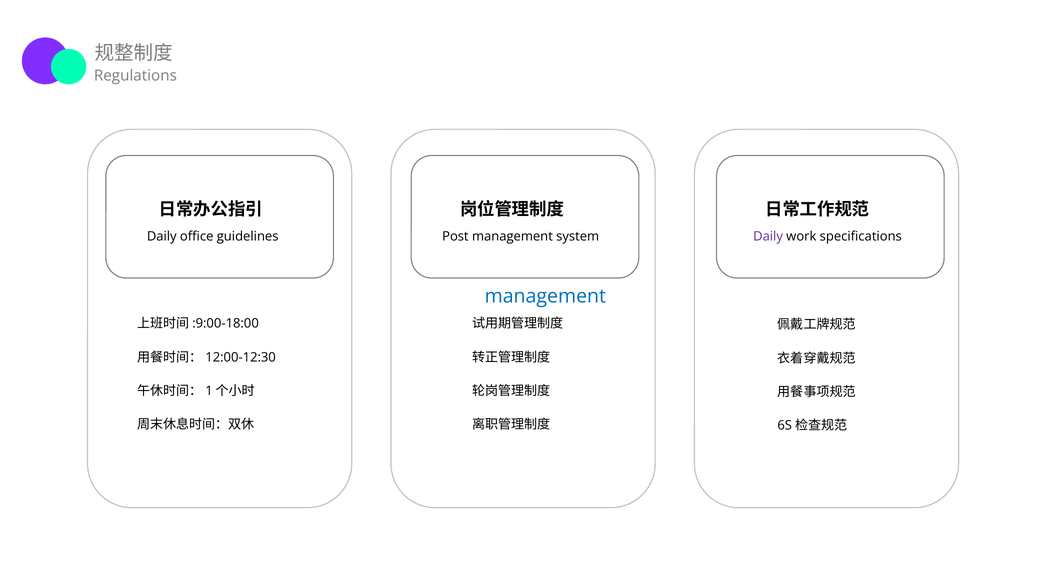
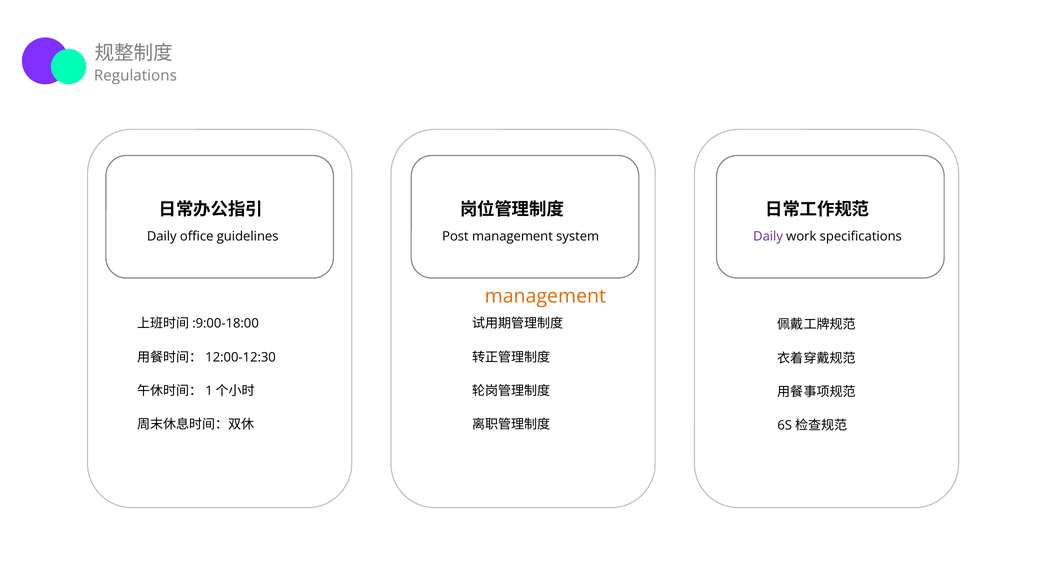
management colour: blue -> orange (545, 296)
